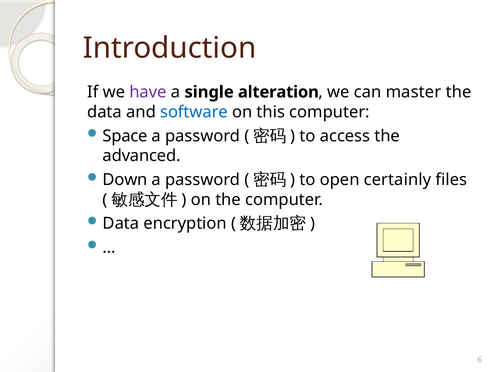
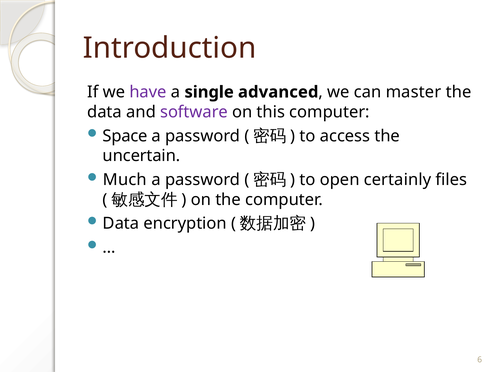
alteration: alteration -> advanced (278, 92)
software colour: blue -> purple (194, 112)
advanced: advanced -> uncertain (141, 156)
Down: Down -> Much (125, 180)
